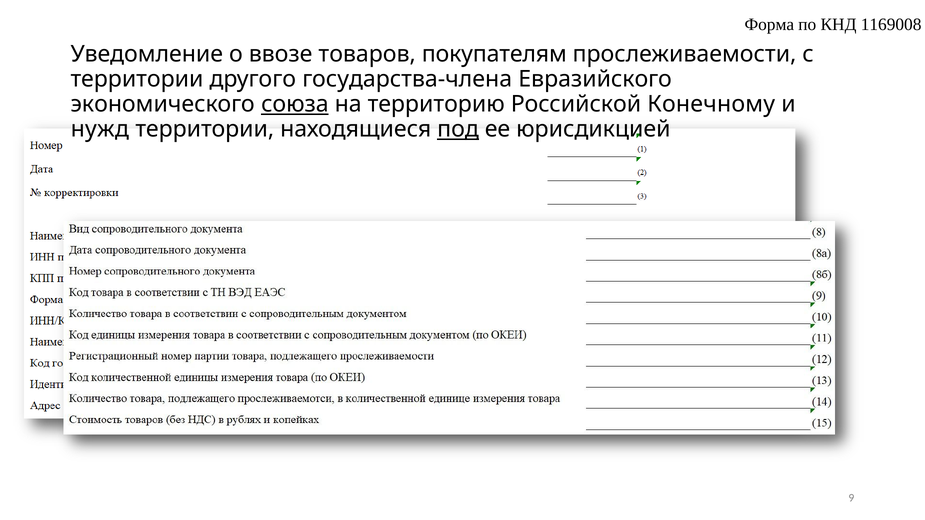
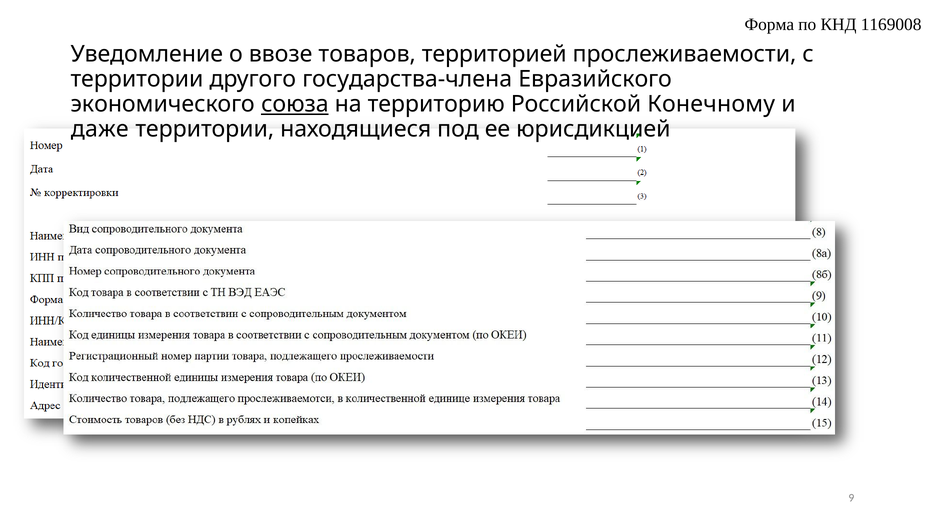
покупателям: покупателям -> территорией (494, 54)
нужд: нужд -> даже (100, 129)
под underline: present -> none (458, 129)
